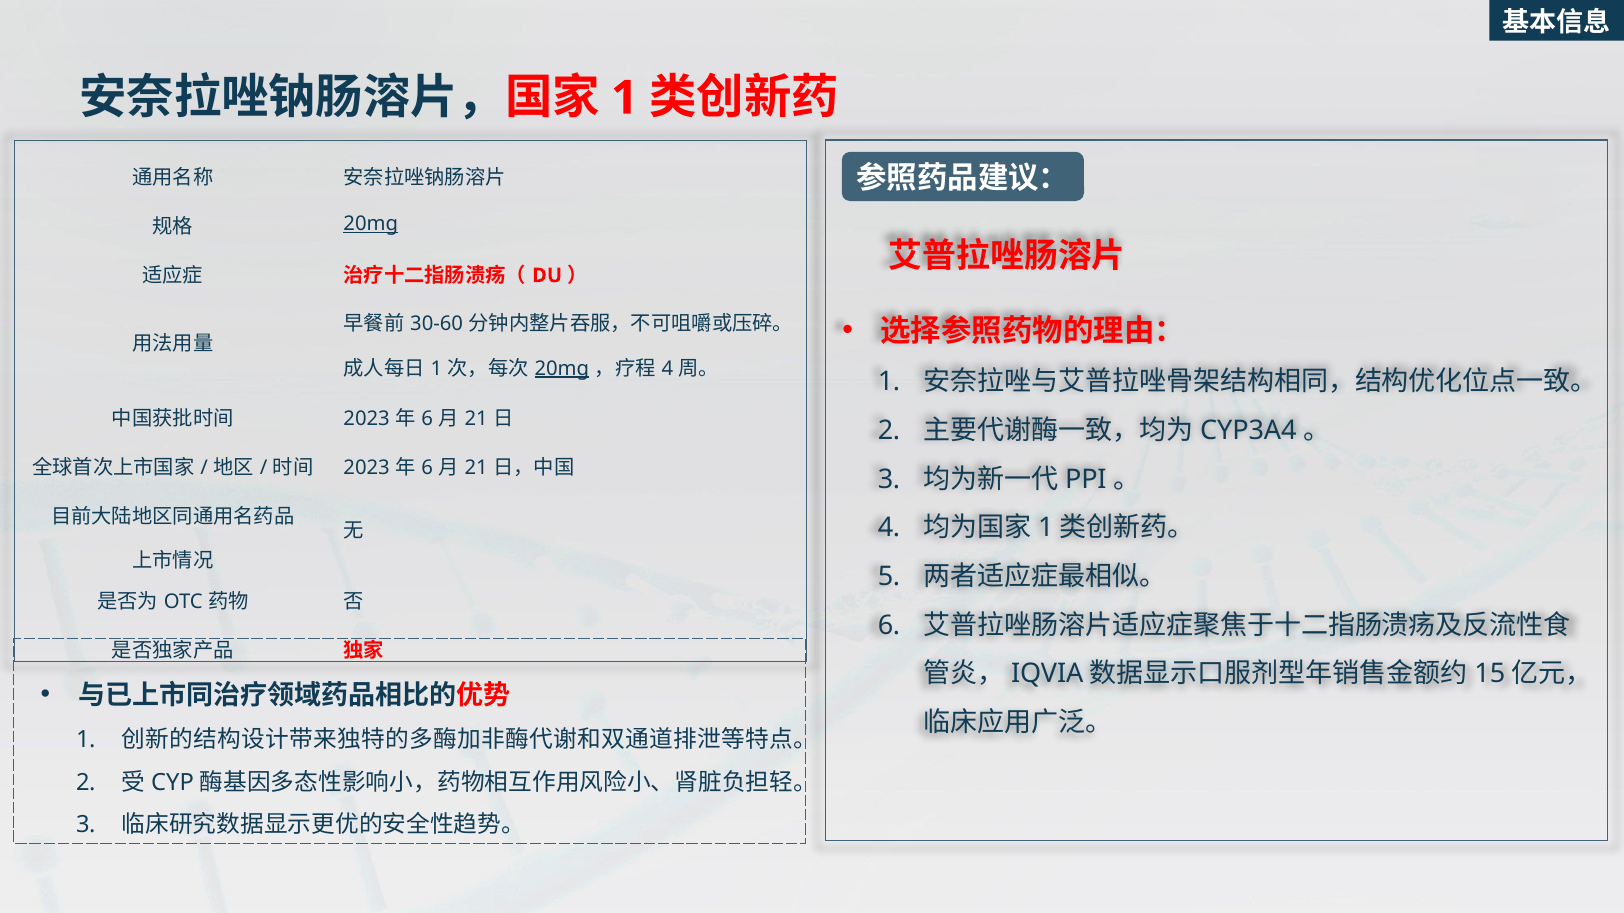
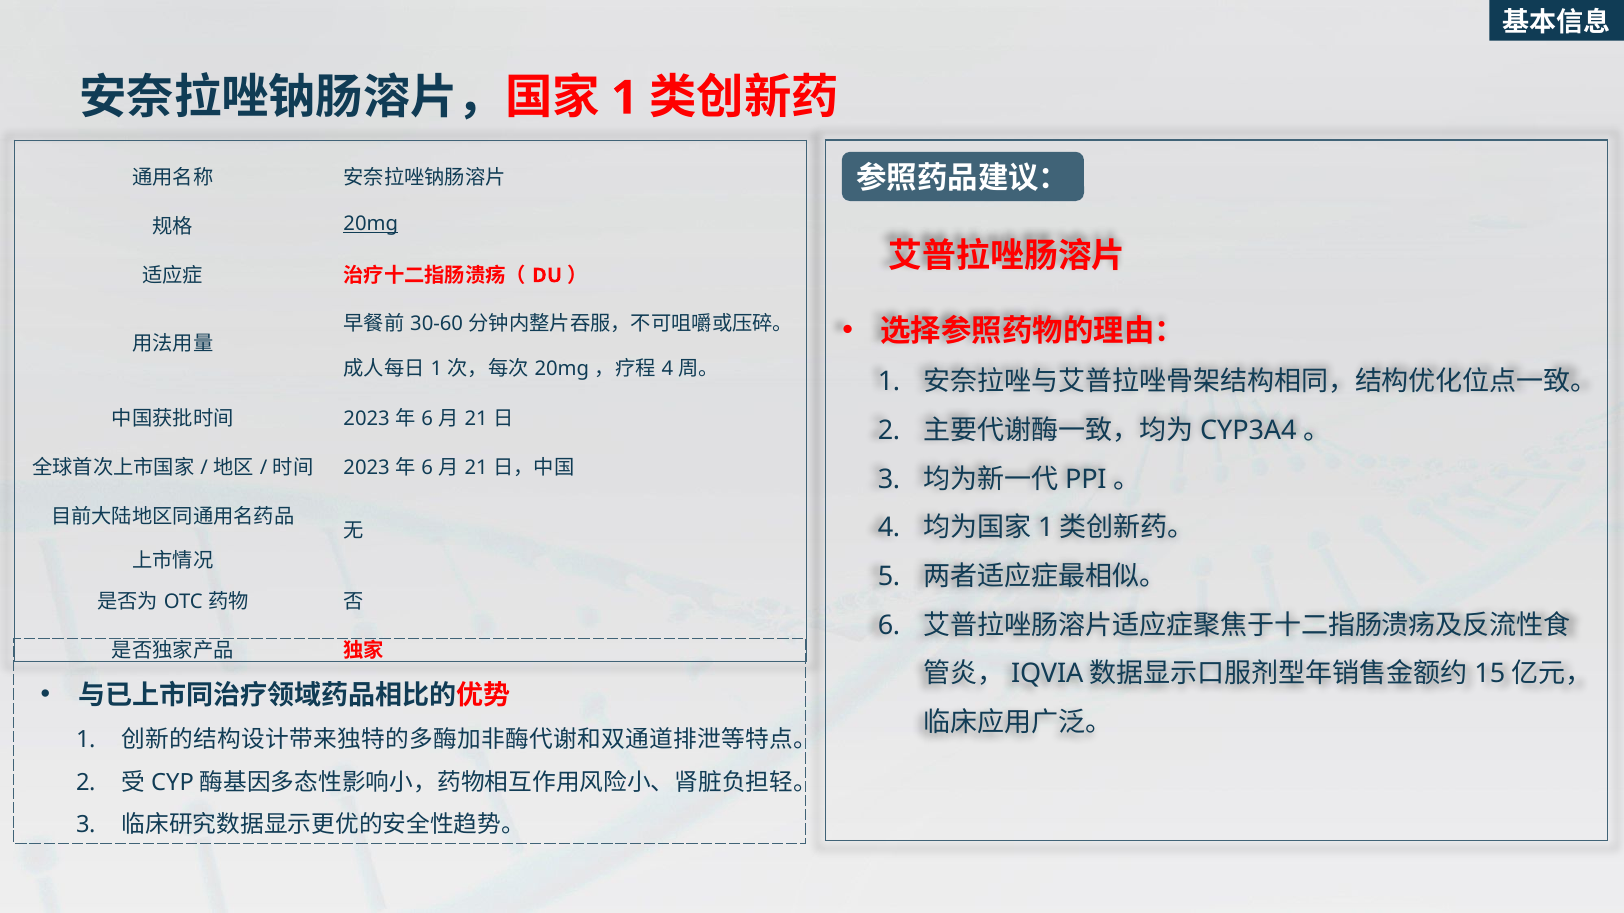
20mg underline: present -> none (562, 369)
